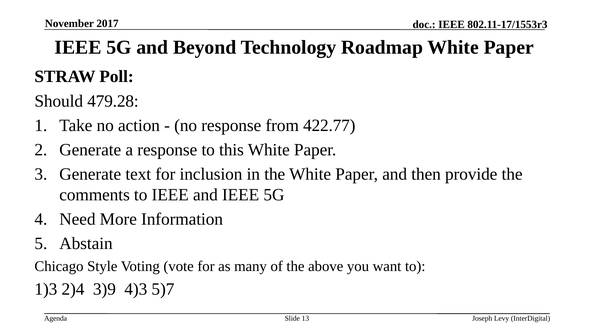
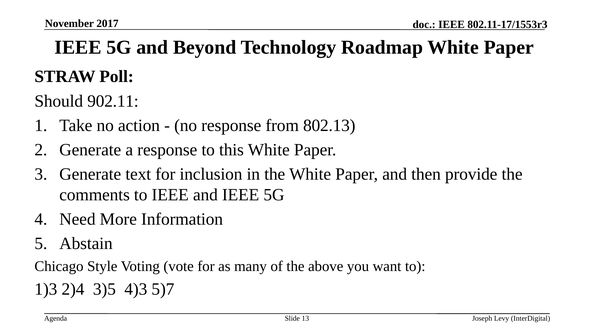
479.28: 479.28 -> 902.11 (113, 101)
422.77: 422.77 -> 802.13 (329, 125)
3)9: 3)9 -> 3)5 (104, 289)
